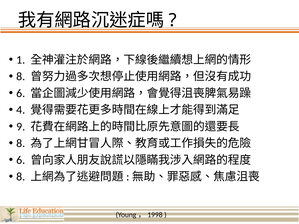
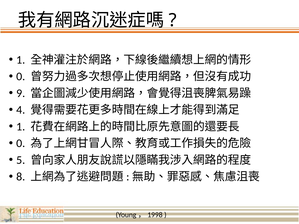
8: 8 -> 0 (21, 77)
6: 6 -> 9 (21, 93)
9: 9 -> 1 (21, 127)
8: 8 -> 0 (21, 143)
6: 6 -> 5 (21, 160)
